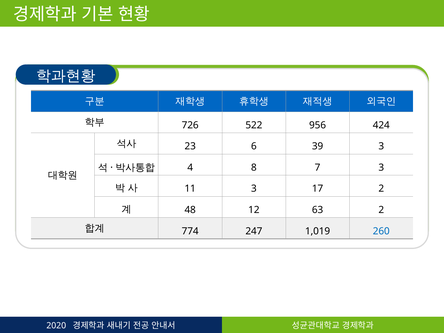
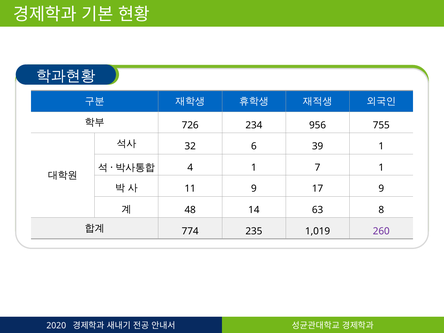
522: 522 -> 234 (254, 125)
424: 424 -> 755 (381, 125)
23: 23 -> 32 (190, 146)
39 3: 3 -> 1 (381, 146)
4 8: 8 -> 1 (254, 168)
7 3: 3 -> 1 (381, 168)
11 3: 3 -> 9 (254, 189)
17 2: 2 -> 9 (381, 189)
12: 12 -> 14 (254, 210)
63 2: 2 -> 8 (381, 210)
247: 247 -> 235 (254, 231)
260 colour: blue -> purple (381, 231)
